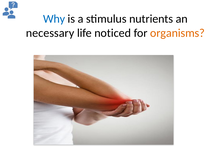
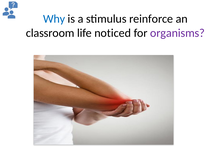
nutrients: nutrients -> reinforce (151, 19)
necessary: necessary -> classroom (50, 33)
organisms colour: orange -> purple (177, 33)
